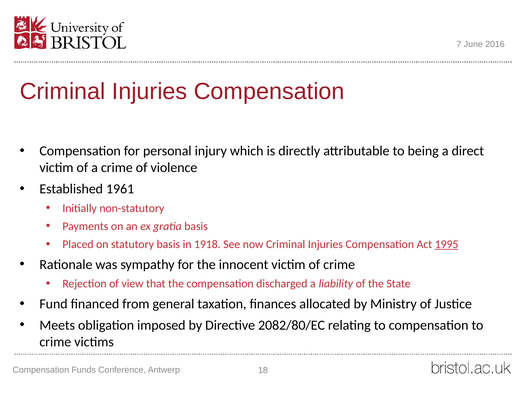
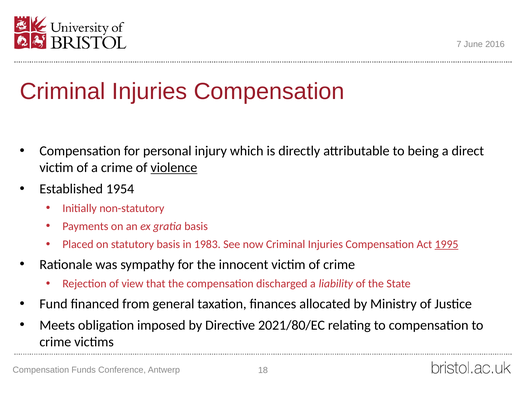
violence underline: none -> present (174, 168)
1961: 1961 -> 1954 (120, 189)
1918: 1918 -> 1983 (207, 245)
2082/80/EC: 2082/80/EC -> 2021/80/EC (292, 326)
